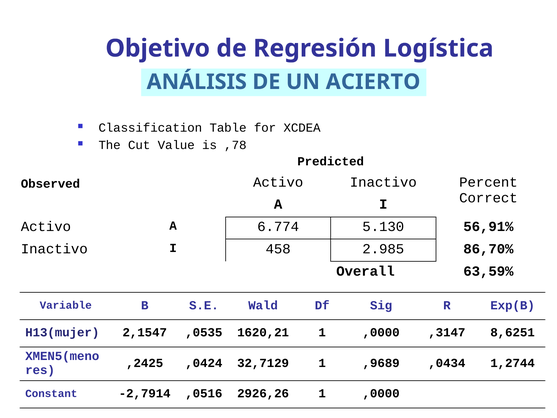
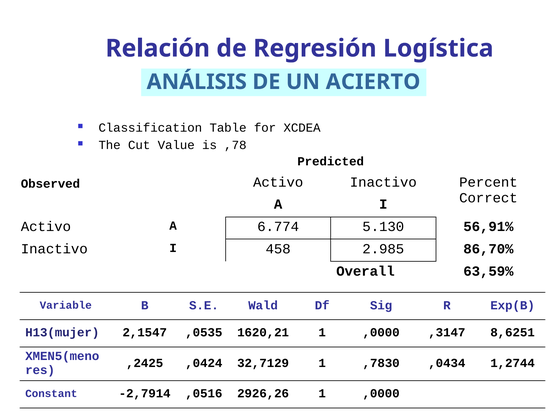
Objetivo: Objetivo -> Relación (158, 48)
,9689: ,9689 -> ,7830 (381, 363)
